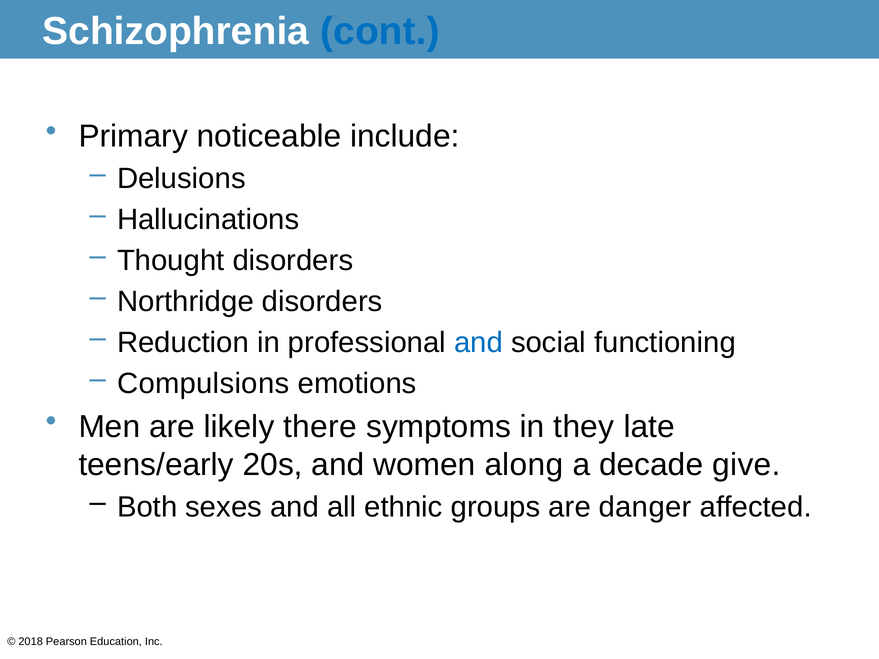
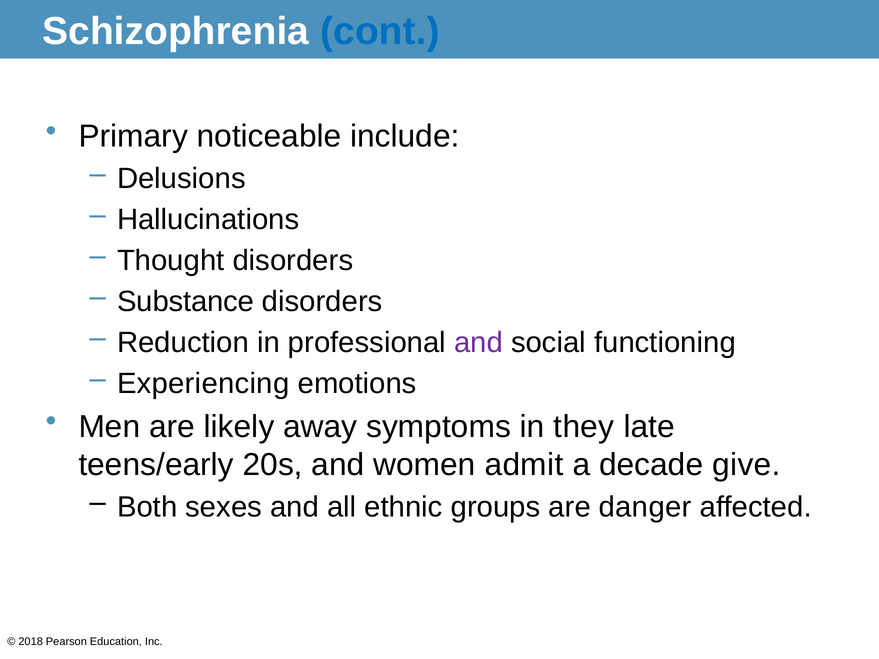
Northridge: Northridge -> Substance (186, 302)
and colour: blue -> purple (478, 343)
Compulsions: Compulsions -> Experiencing (203, 384)
there: there -> away (320, 427)
along: along -> admit (524, 465)
